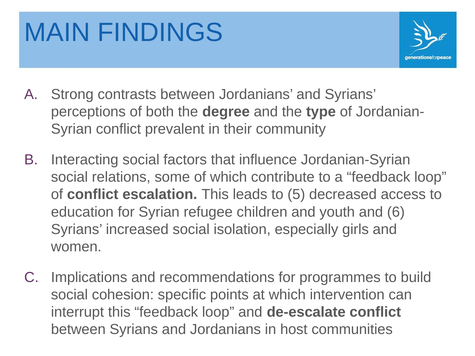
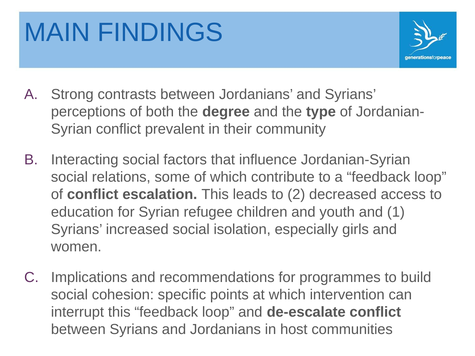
5: 5 -> 2 (296, 195)
6: 6 -> 1 (396, 212)
